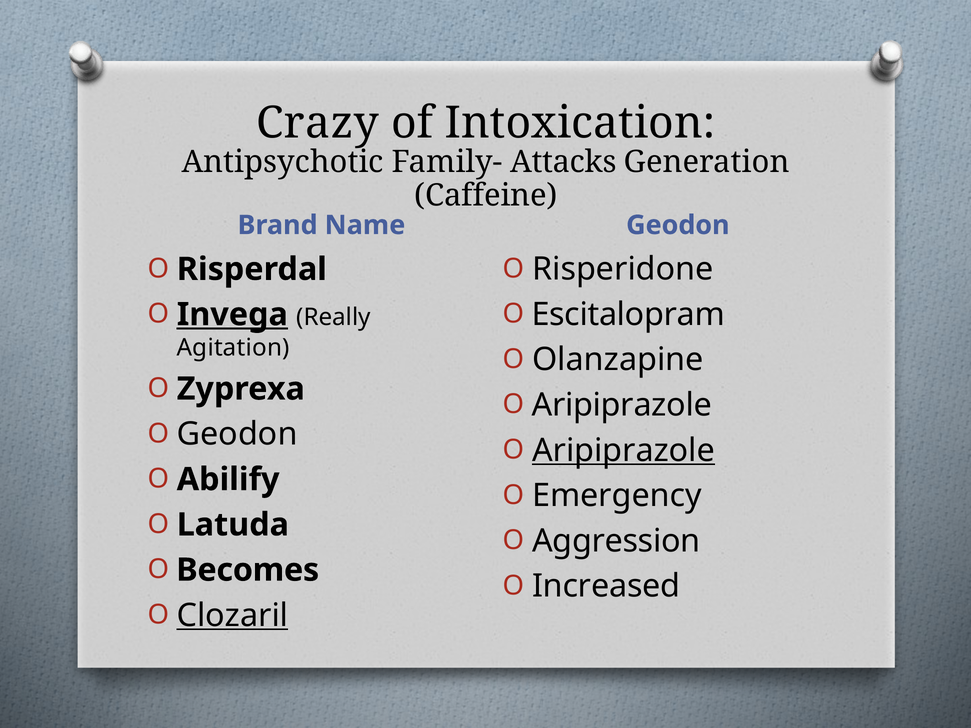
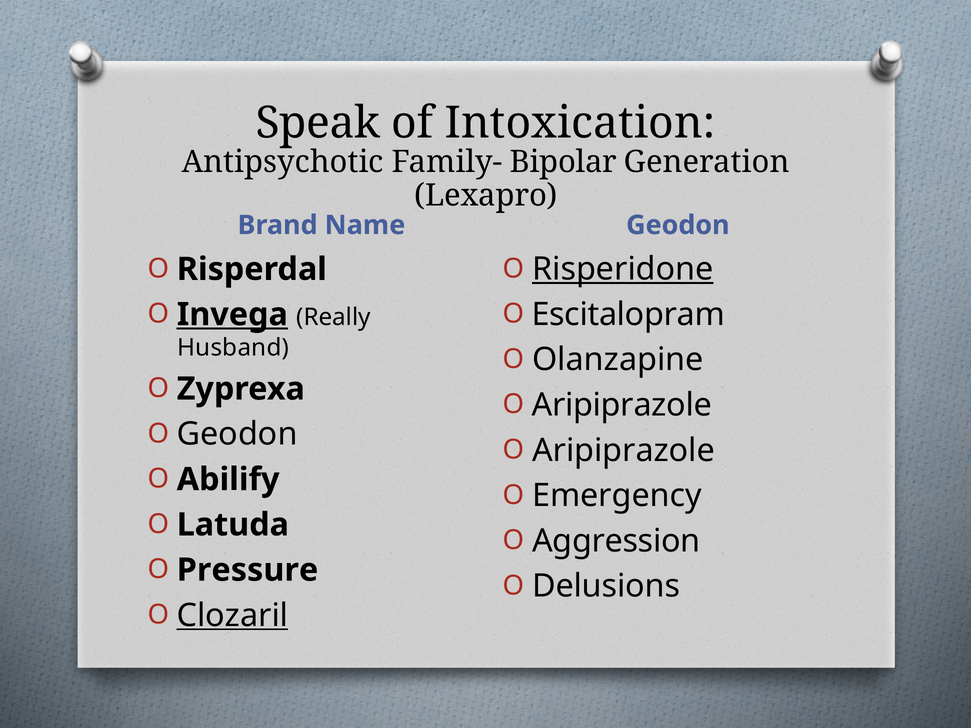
Crazy: Crazy -> Speak (318, 123)
Attacks: Attacks -> Bipolar (563, 162)
Caffeine: Caffeine -> Lexapro (486, 195)
Risperidone underline: none -> present (623, 269)
Agitation: Agitation -> Husband (233, 348)
Aripiprazole underline: present -> none (624, 451)
Becomes: Becomes -> Pressure (248, 570)
Increased: Increased -> Delusions (606, 586)
